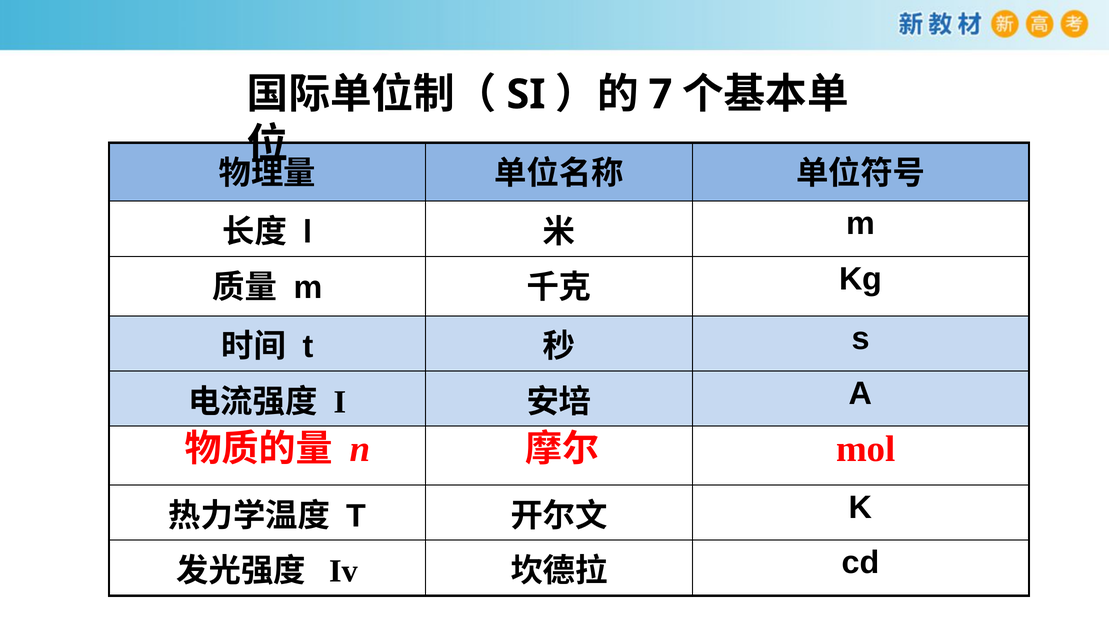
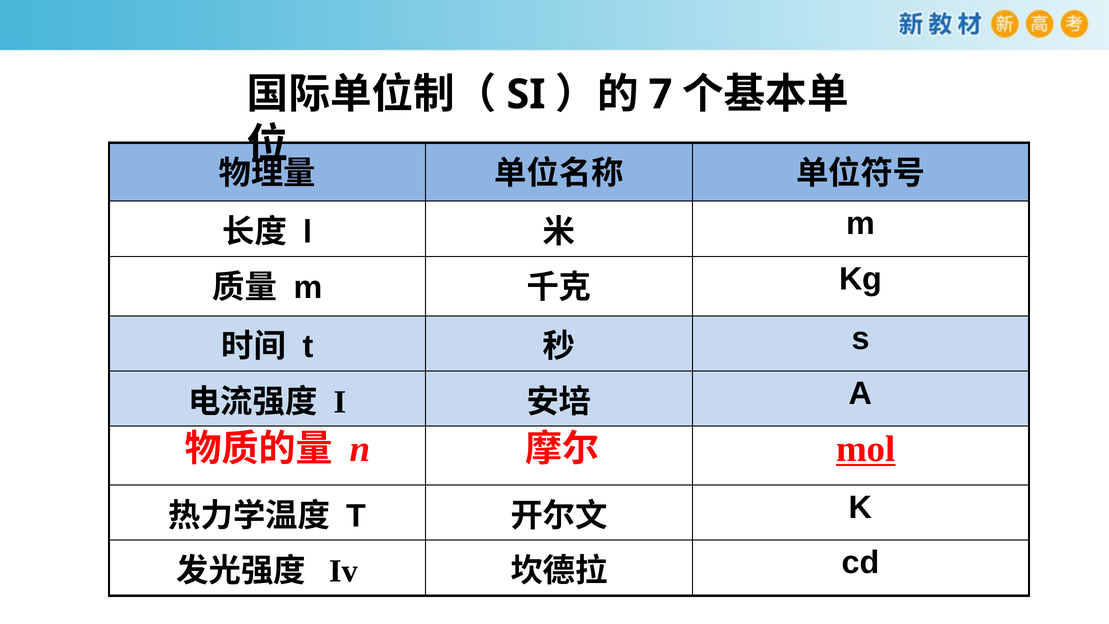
mol underline: none -> present (866, 449)
